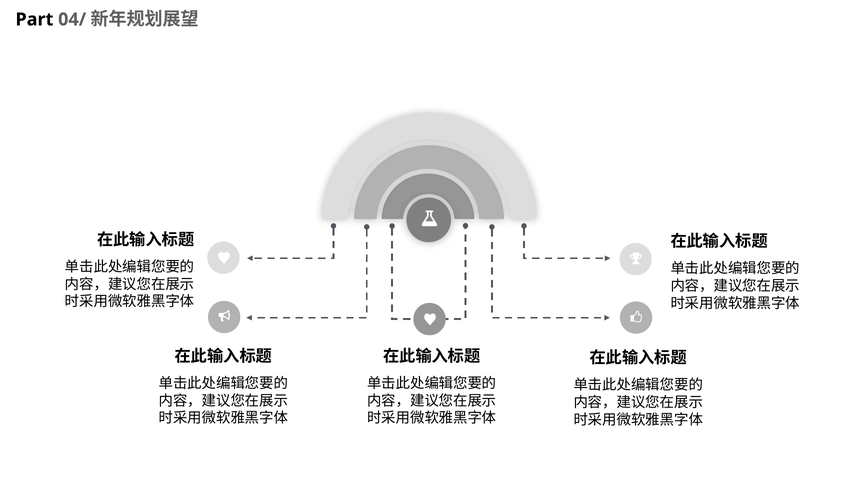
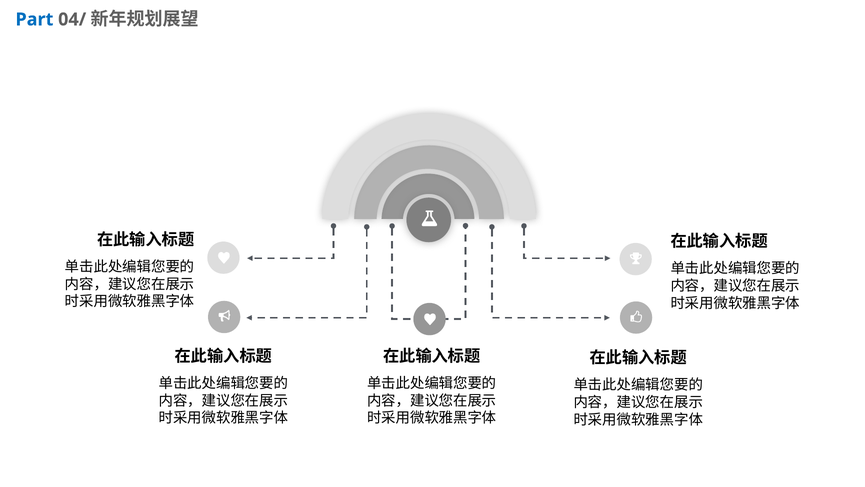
Part colour: black -> blue (34, 19)
